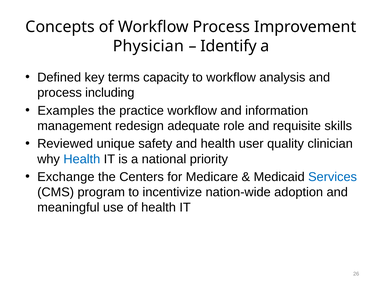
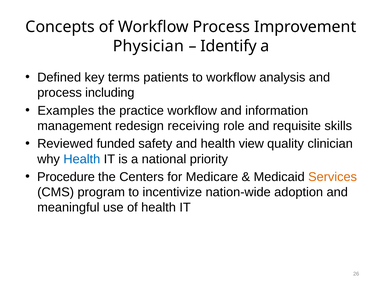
capacity: capacity -> patients (166, 77)
adequate: adequate -> receiving (194, 126)
unique: unique -> funded (116, 143)
user: user -> view (251, 143)
Exchange: Exchange -> Procedure (66, 177)
Services colour: blue -> orange (333, 177)
